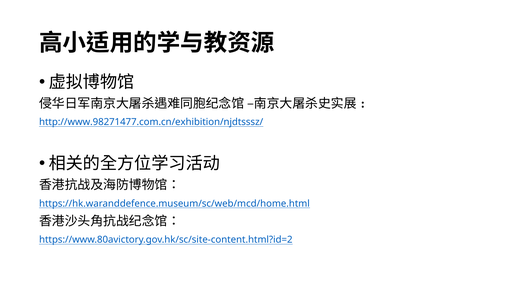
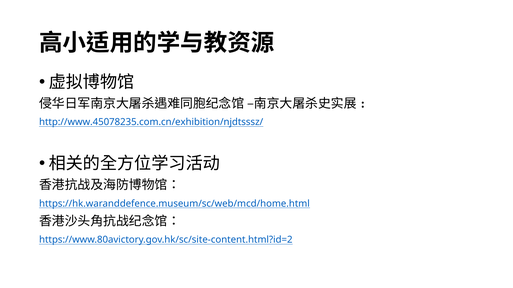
http://www.98271477.com.cn/exhibition/njdtsssz/: http://www.98271477.com.cn/exhibition/njdtsssz/ -> http://www.45078235.com.cn/exhibition/njdtsssz/ (151, 122)
